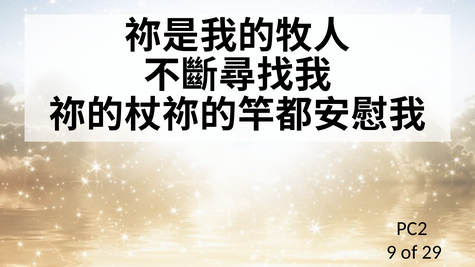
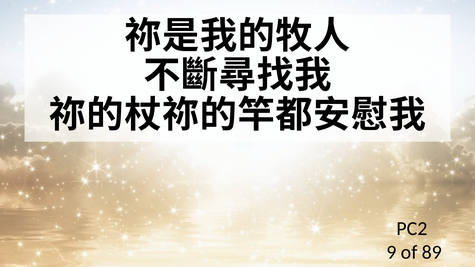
29: 29 -> 89 (432, 253)
